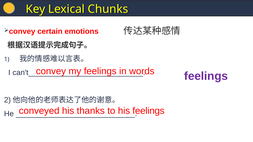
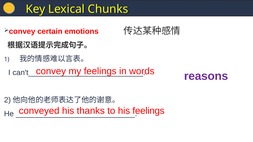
feelings: feelings -> reasons (206, 76)
